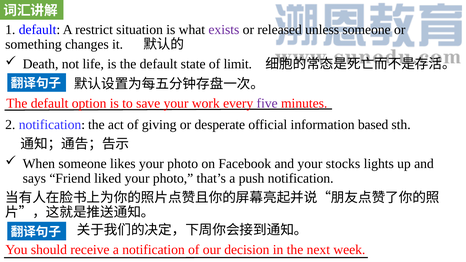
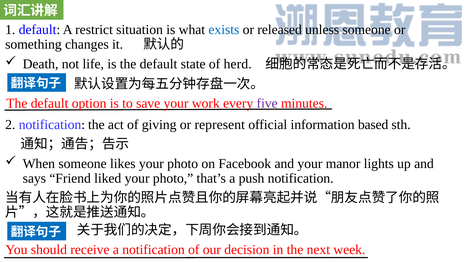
exists colour: purple -> blue (224, 30)
limit: limit -> herd (238, 64)
desperate: desperate -> represent (220, 125)
stocks: stocks -> manor (343, 164)
